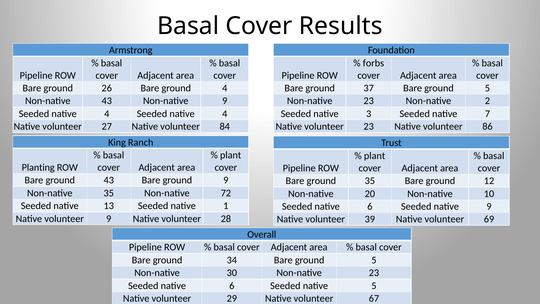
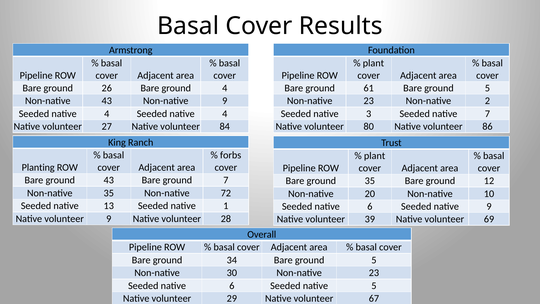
forbs: forbs -> plant (373, 63)
37: 37 -> 61 (369, 88)
volunteer 23: 23 -> 80 (369, 126)
plant: plant -> forbs (231, 155)
ground 9: 9 -> 7 (226, 180)
